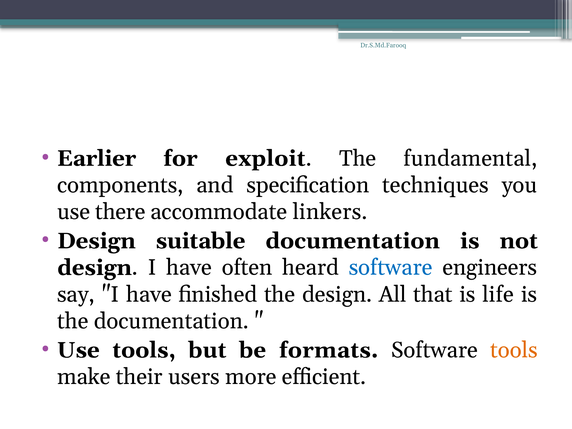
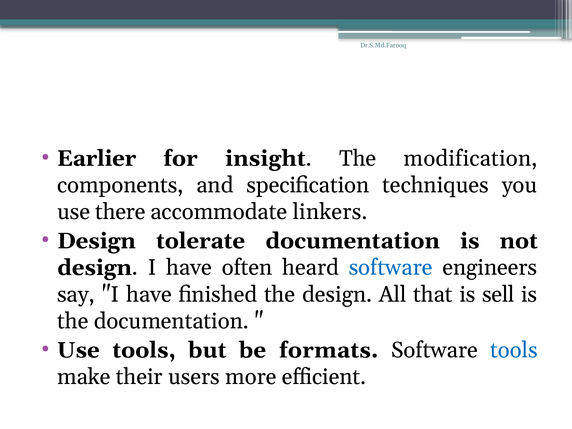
exploit: exploit -> insight (265, 158)
fundamental: fundamental -> modification (470, 158)
suitable: suitable -> tolerate (201, 241)
life: life -> sell (498, 294)
tools colour: orange -> blue (514, 350)
